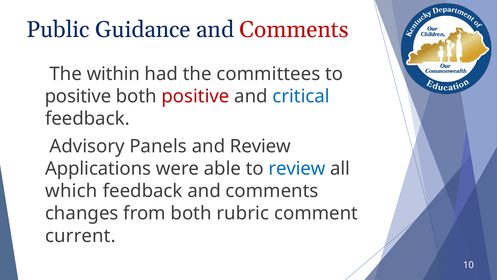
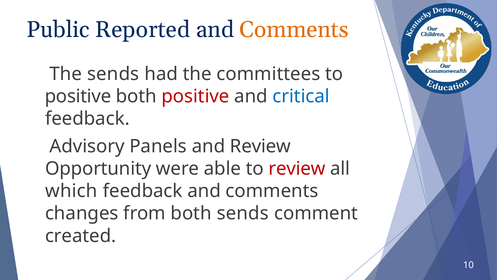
Guidance: Guidance -> Reported (143, 29)
Comments colour: red -> orange (294, 29)
The within: within -> sends (113, 74)
Applications: Applications -> Opportunity (98, 168)
review colour: blue -> red (297, 168)
both rubric: rubric -> sends (243, 213)
current: current -> created (81, 236)
